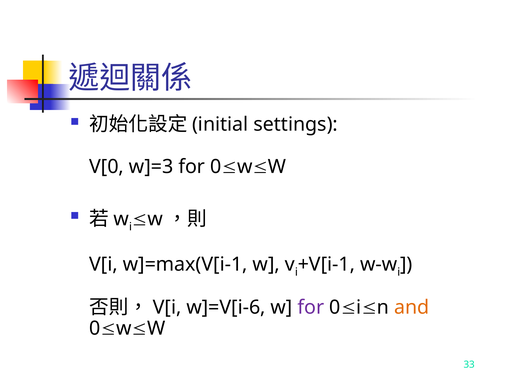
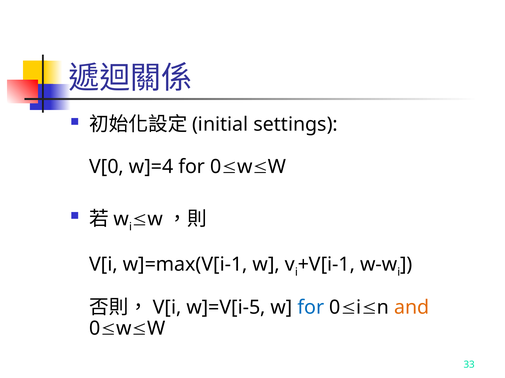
w]=3: w]=3 -> w]=4 (151, 167)
w]=V[i-6: w]=V[i-6 -> w]=V[i-5 (226, 308)
for colour: purple -> blue (311, 308)
